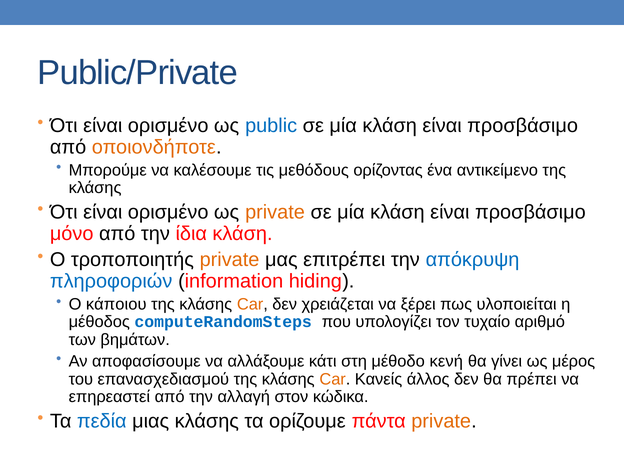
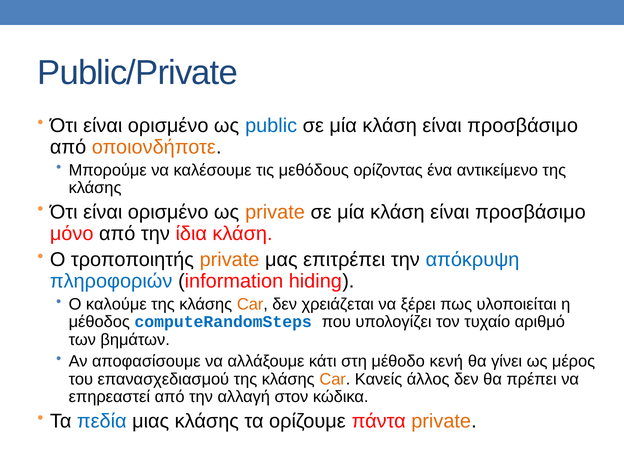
κάποιου: κάποιου -> καλούμε (116, 304)
